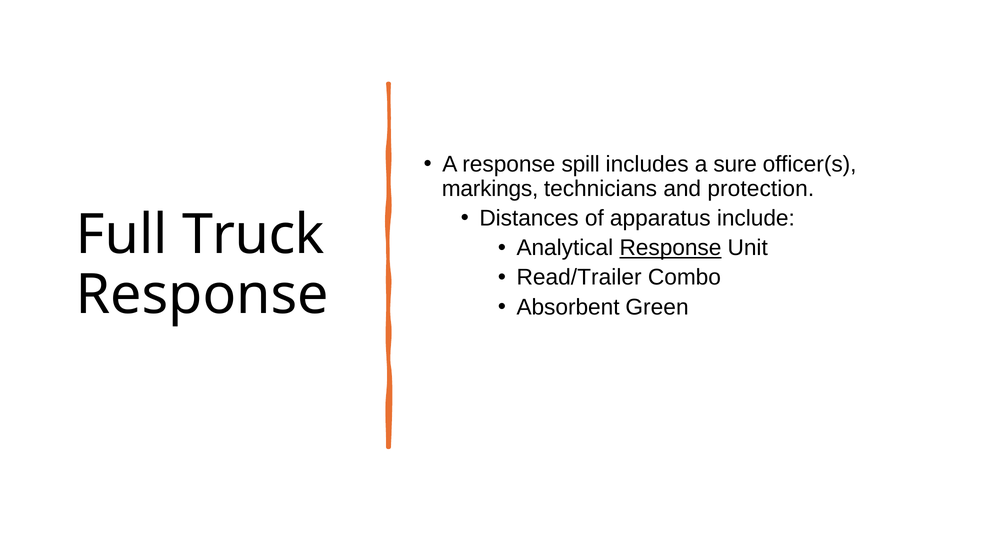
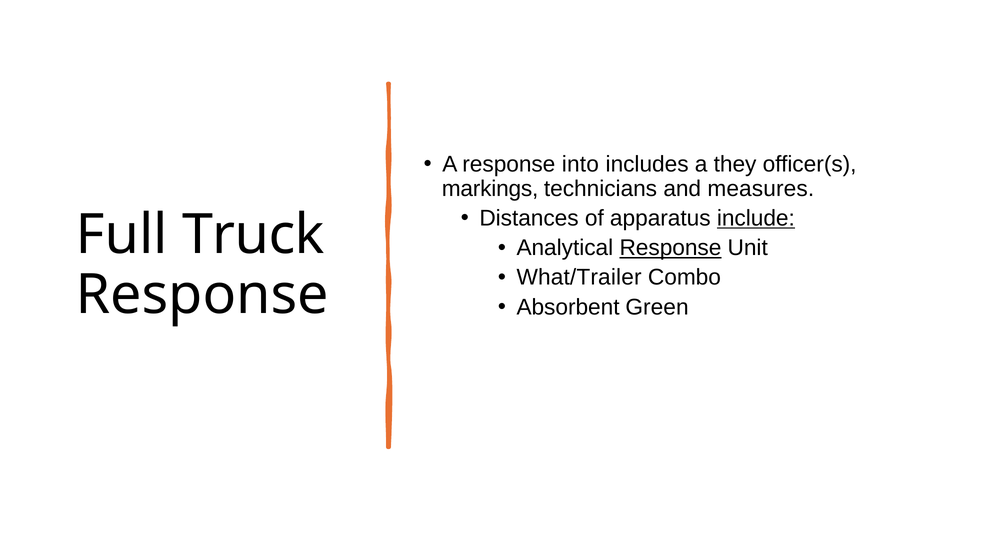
spill: spill -> into (580, 164)
sure: sure -> they (735, 164)
protection: protection -> measures (761, 189)
include underline: none -> present (756, 218)
Read/Trailer: Read/Trailer -> What/Trailer (579, 277)
